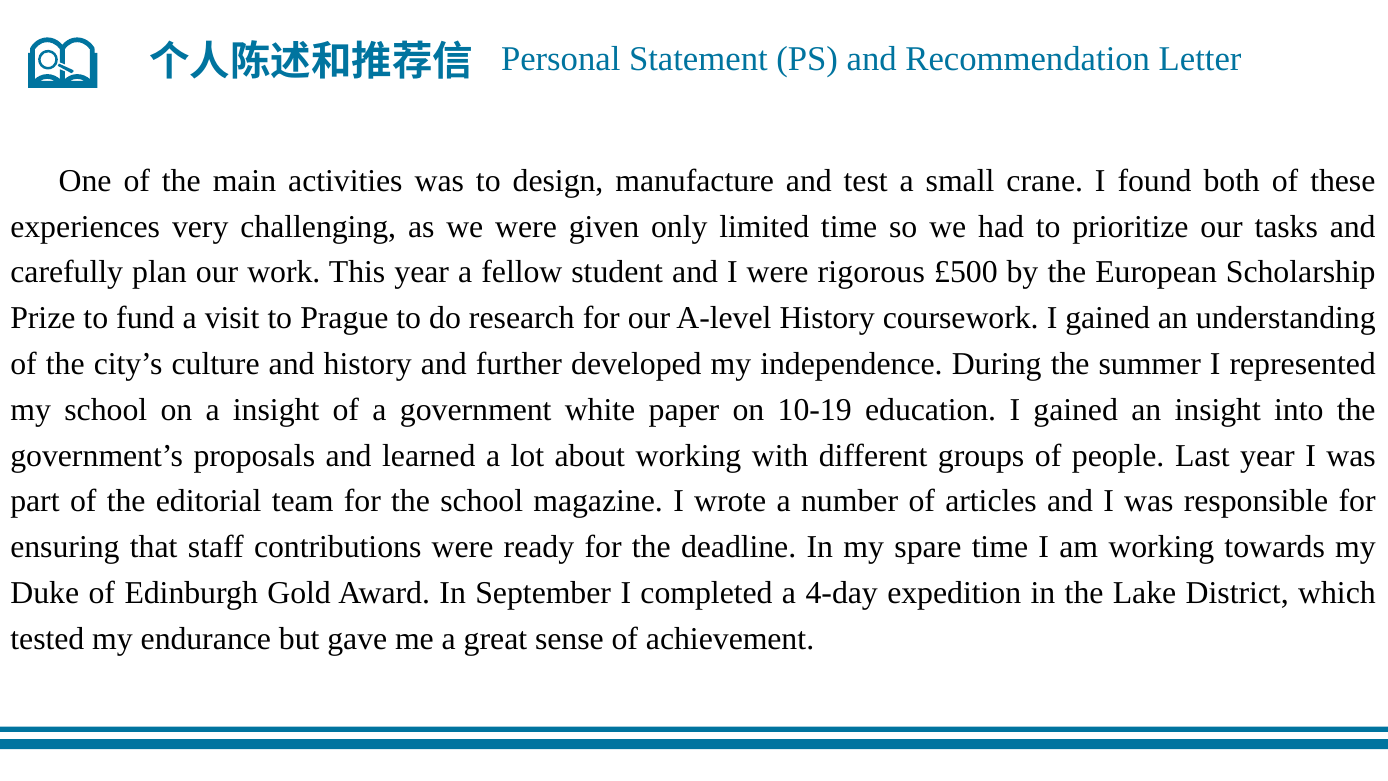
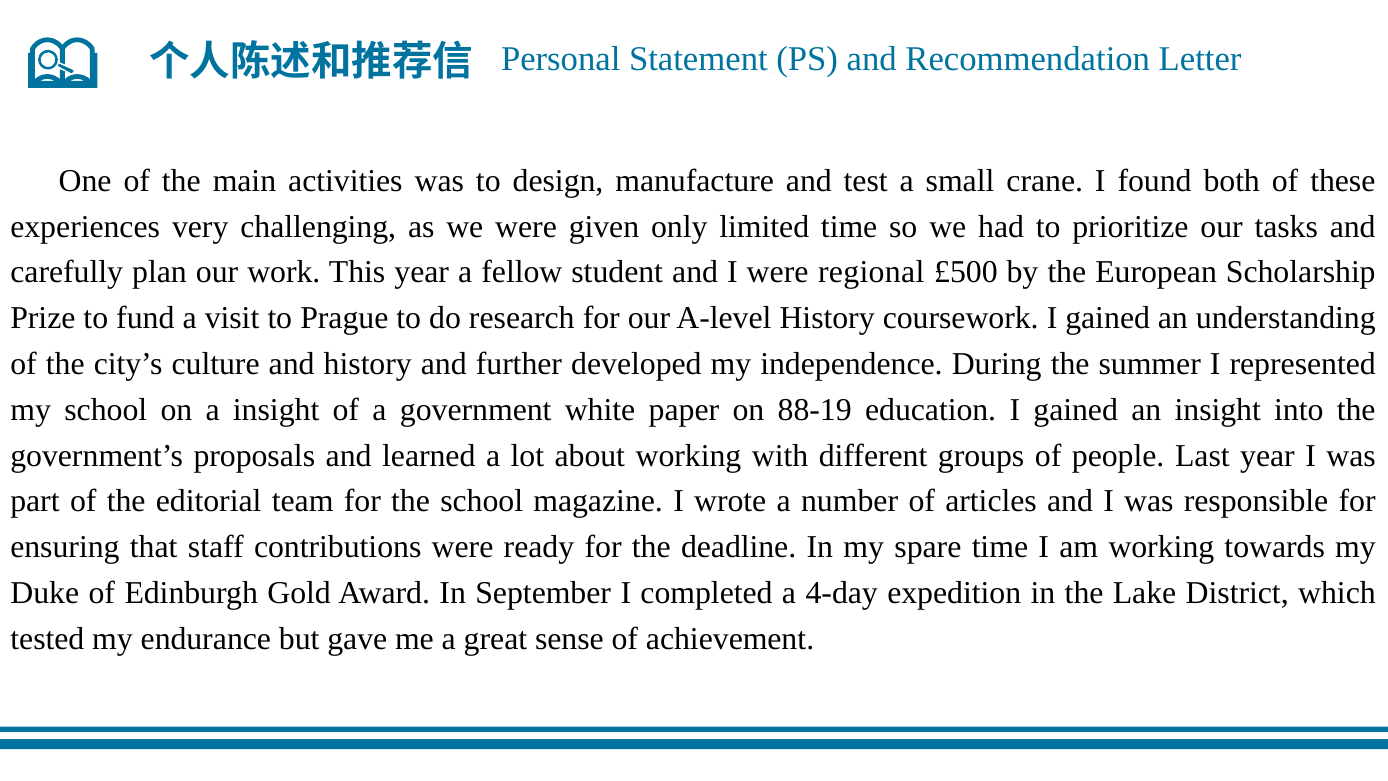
rigorous: rigorous -> regional (871, 272)
10-19: 10-19 -> 88-19 (815, 410)
